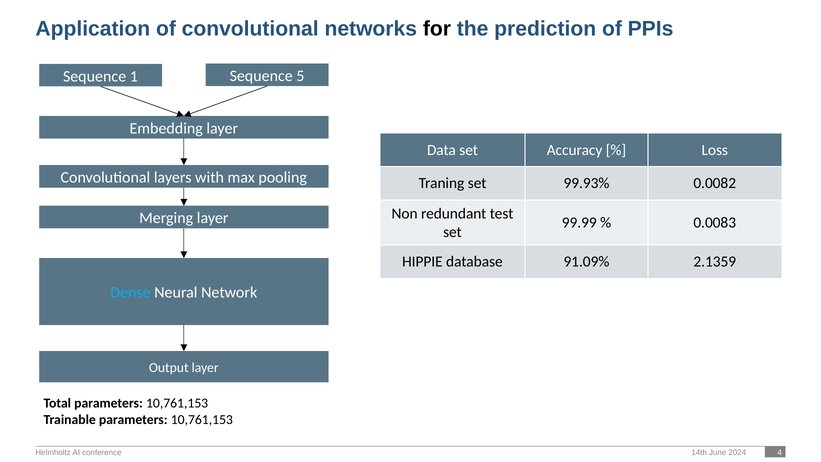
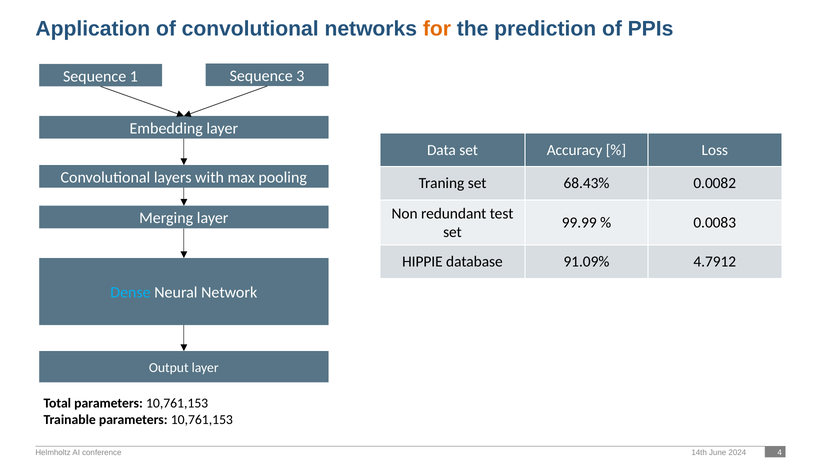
for colour: black -> orange (437, 29)
5: 5 -> 3 (300, 76)
99.93%: 99.93% -> 68.43% (587, 183)
2.1359: 2.1359 -> 4.7912 (715, 262)
